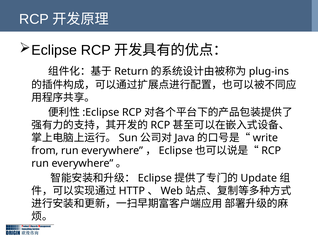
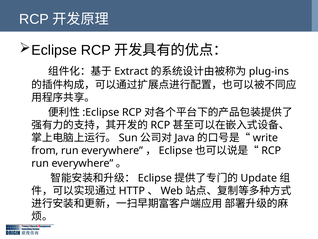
Return: Return -> Extract (131, 71)
